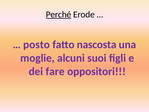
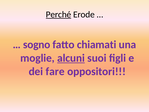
posto: posto -> sogno (37, 44)
nascosta: nascosta -> chiamati (97, 44)
alcuni underline: none -> present (71, 58)
